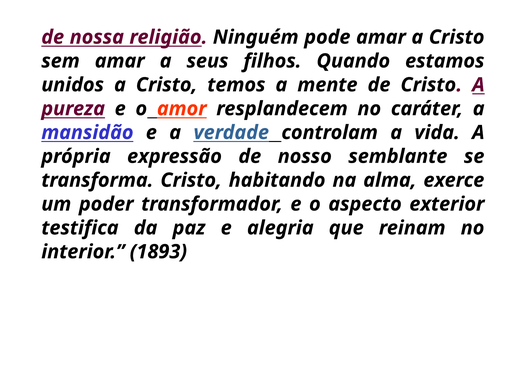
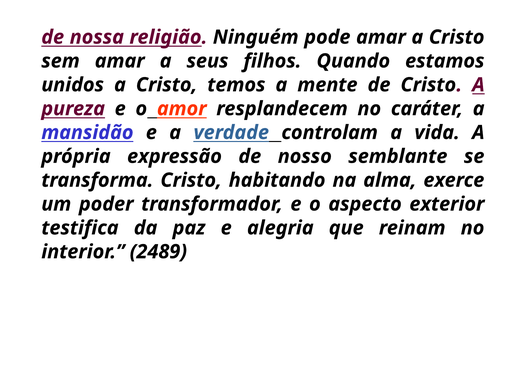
1893: 1893 -> 2489 (158, 252)
